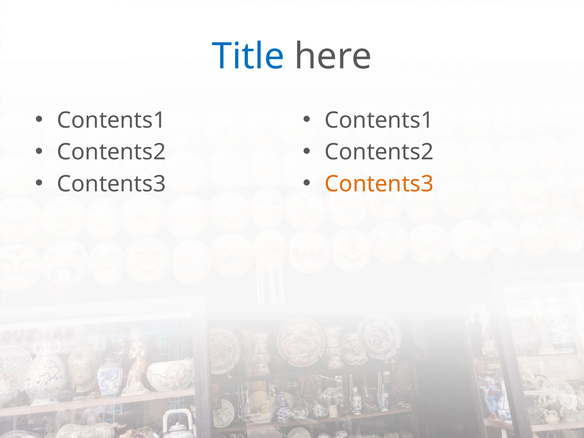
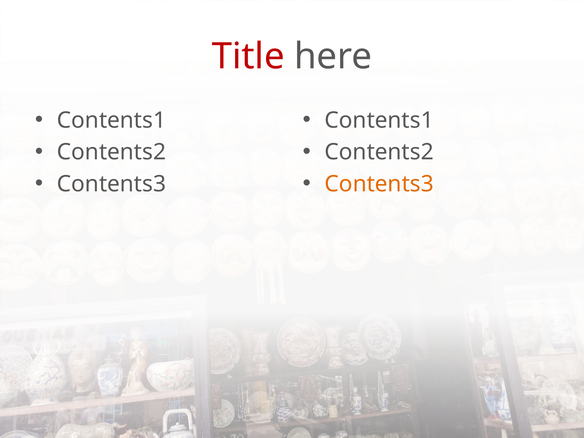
Title colour: blue -> red (248, 57)
